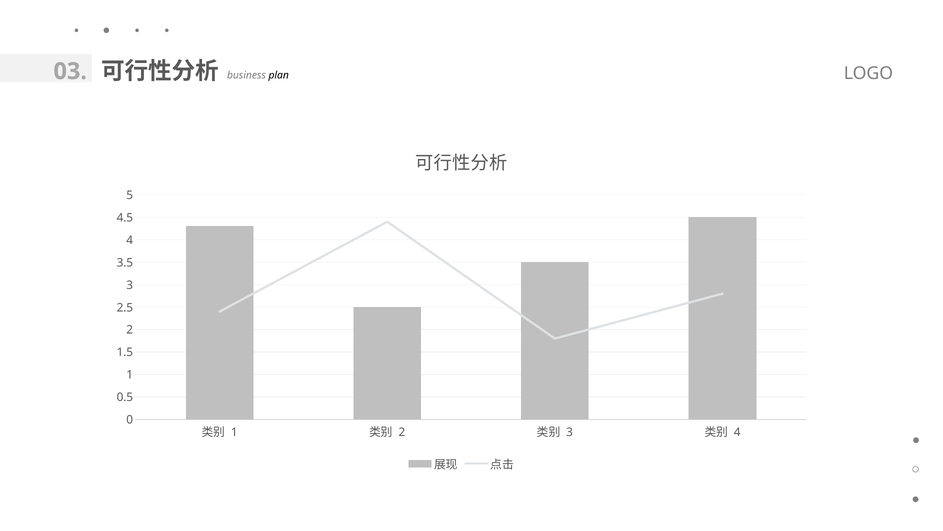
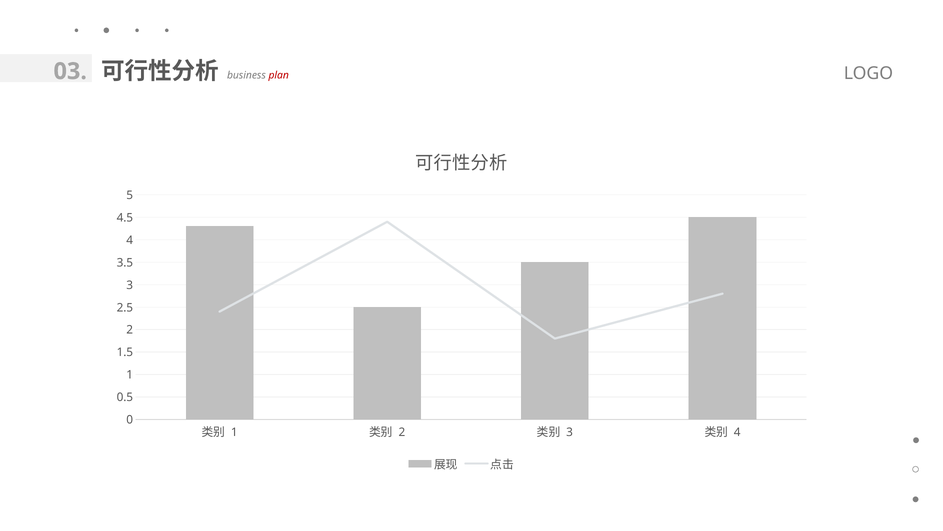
plan colour: black -> red (279, 75)
